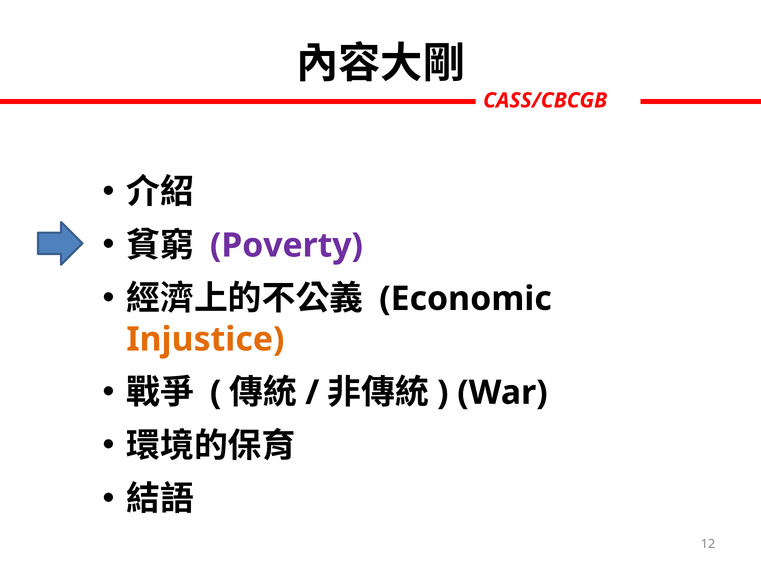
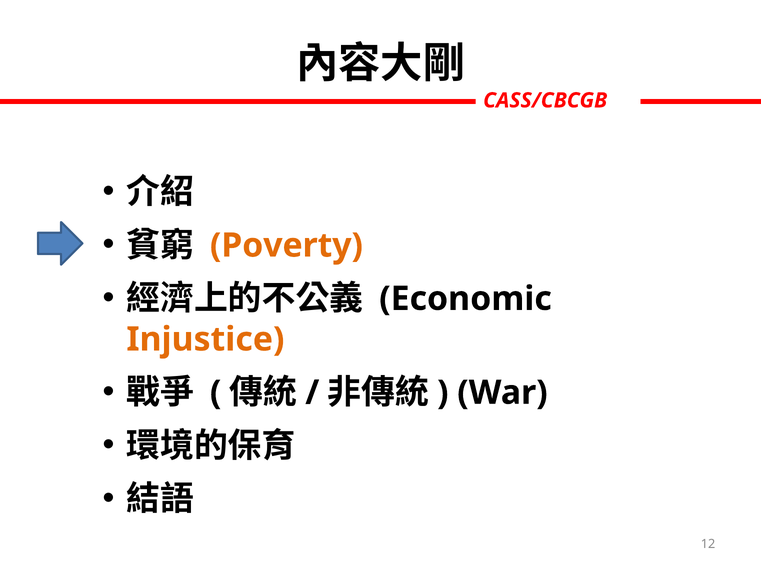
Poverty colour: purple -> orange (286, 245)
